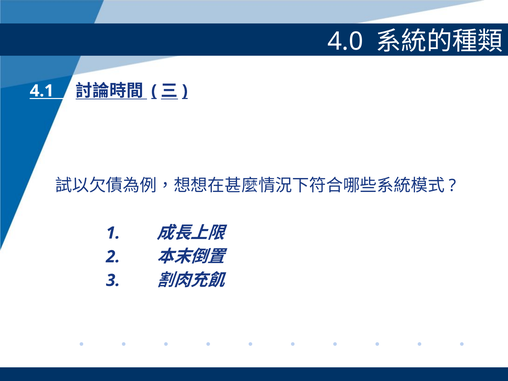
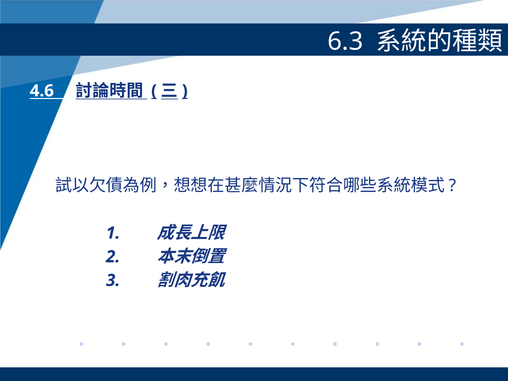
4.0: 4.0 -> 6.3 (345, 41)
4.1: 4.1 -> 4.6 (42, 91)
